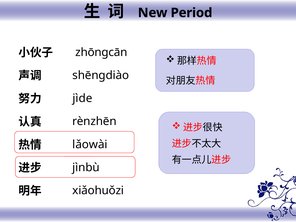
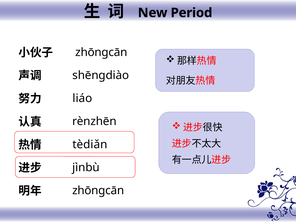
jìde: jìde -> liáo (82, 98)
lǎowài: lǎowài -> tèdiǎn (90, 144)
xiǎohuǒzi: xiǎohuǒzi -> zhōnɡcān (98, 190)
